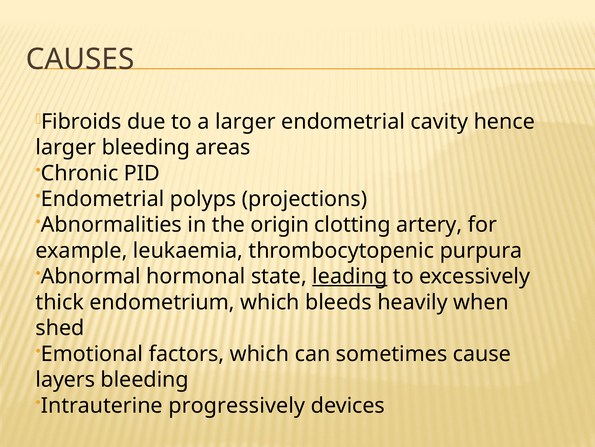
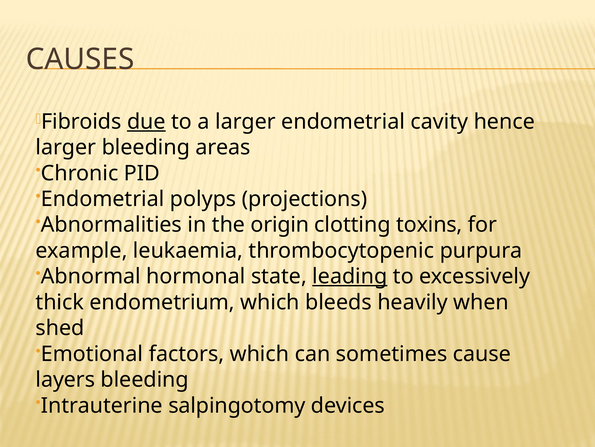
due underline: none -> present (146, 121)
artery: artery -> toxins (429, 225)
progressively: progressively -> salpingotomy (237, 405)
